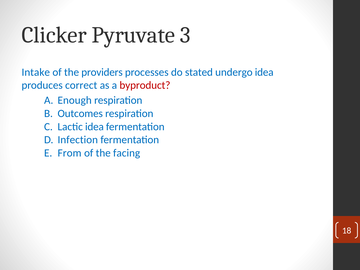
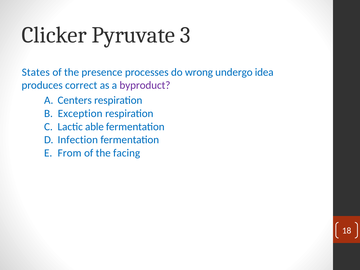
Intake: Intake -> States (36, 72)
providers: providers -> presence (102, 72)
stated: stated -> wrong (199, 72)
byproduct colour: red -> purple (145, 85)
Enough: Enough -> Centers (75, 100)
Outcomes: Outcomes -> Exception (80, 113)
Lactic idea: idea -> able (94, 127)
